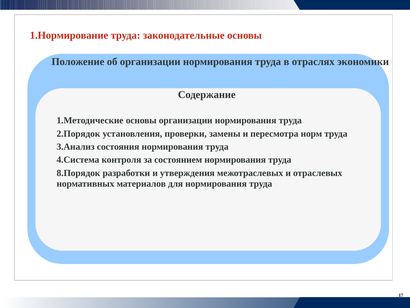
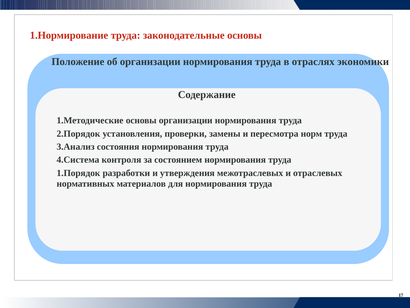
8.Порядок: 8.Порядок -> 1.Порядок (78, 173)
